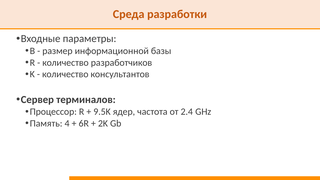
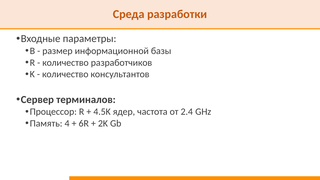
9.5K: 9.5K -> 4.5K (102, 112)
